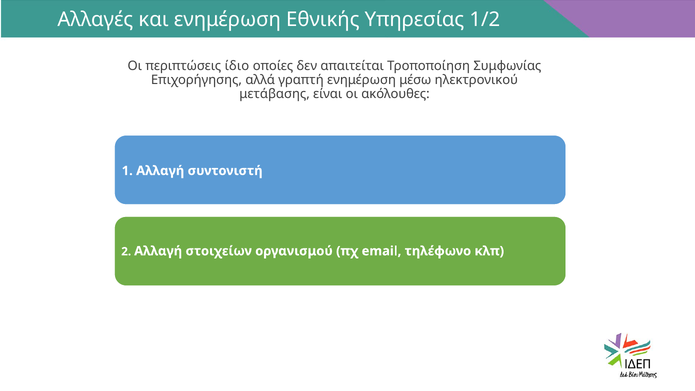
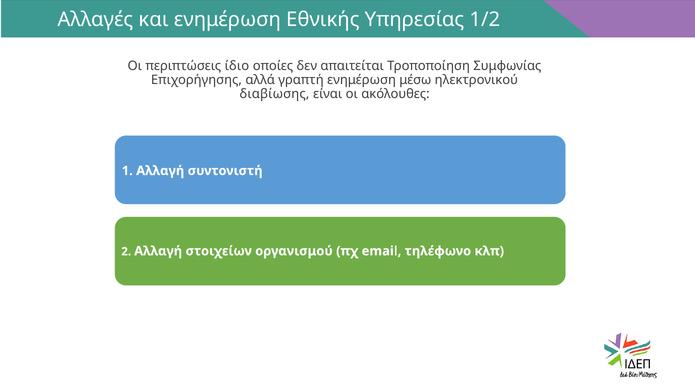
μετάβασης: μετάβασης -> διαβίωσης (274, 94)
